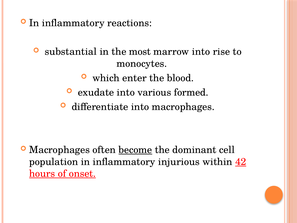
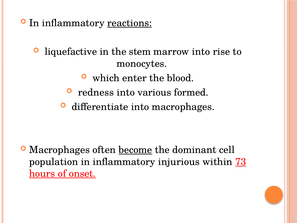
reactions underline: none -> present (130, 23)
substantial: substantial -> liquefactive (71, 52)
most: most -> stem (140, 52)
exudate: exudate -> redness (96, 92)
42: 42 -> 73 (241, 162)
